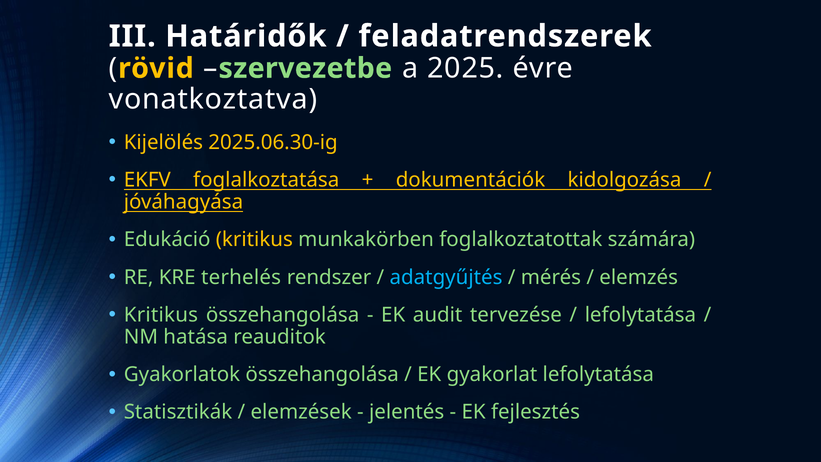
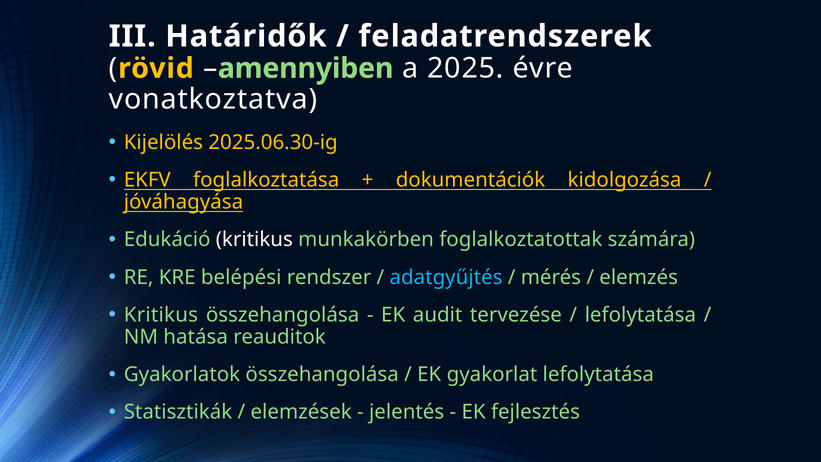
szervezetbe: szervezetbe -> amennyiben (306, 68)
kritikus colour: yellow -> white (254, 240)
terhelés: terhelés -> belépési (241, 277)
